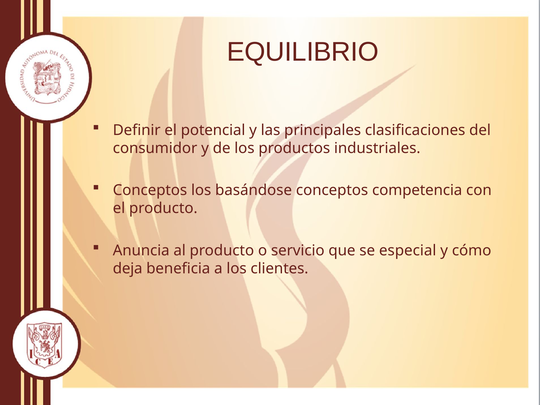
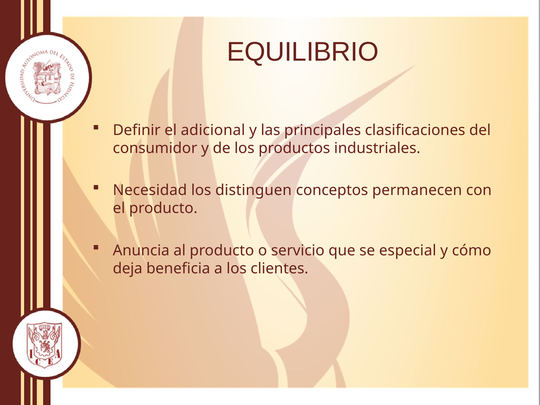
potencial: potencial -> adicional (213, 130)
Conceptos: Conceptos -> Necesidad (150, 190)
basándose: basándose -> distinguen (254, 190)
competencia: competencia -> permanecen (417, 190)
